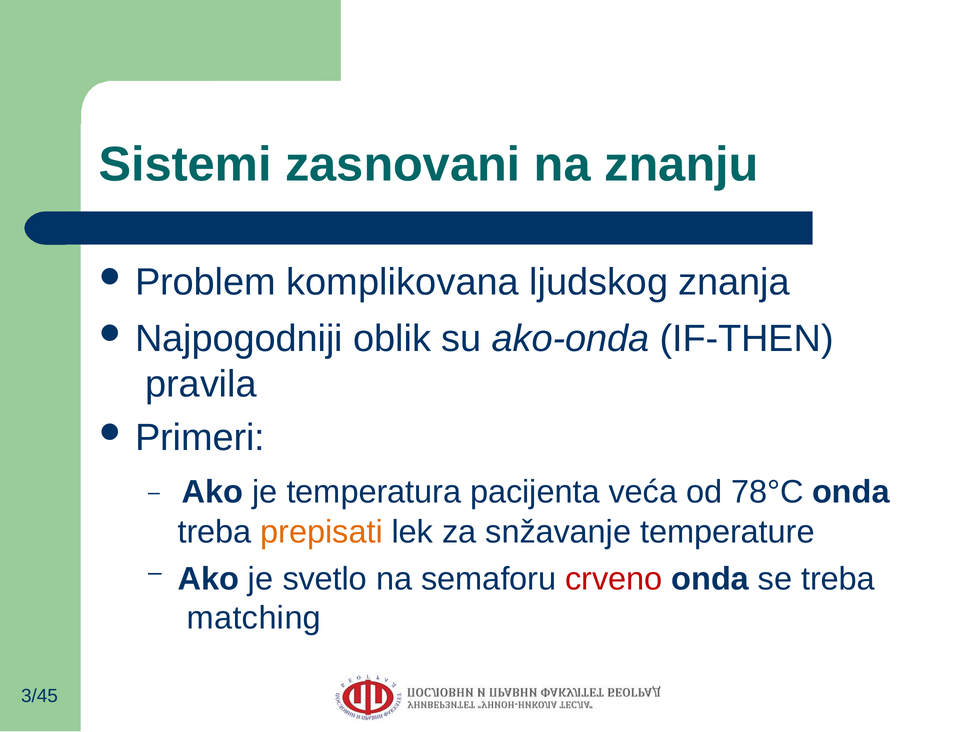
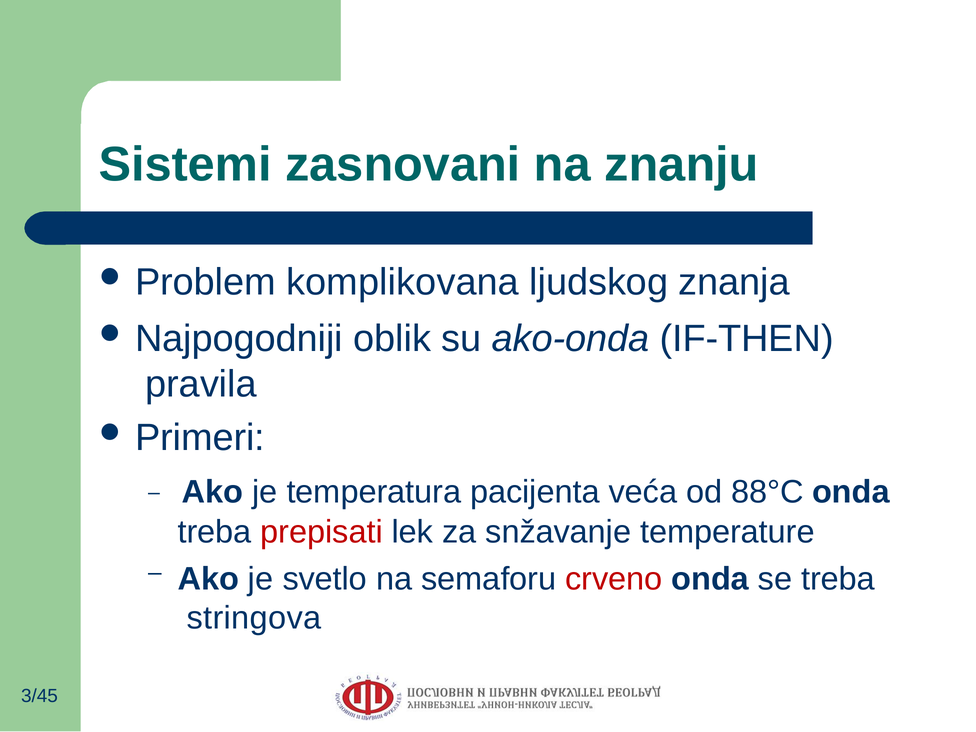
78°C: 78°C -> 88°C (767, 492)
prepisati colour: orange -> red (322, 532)
matching: matching -> stringova (254, 618)
